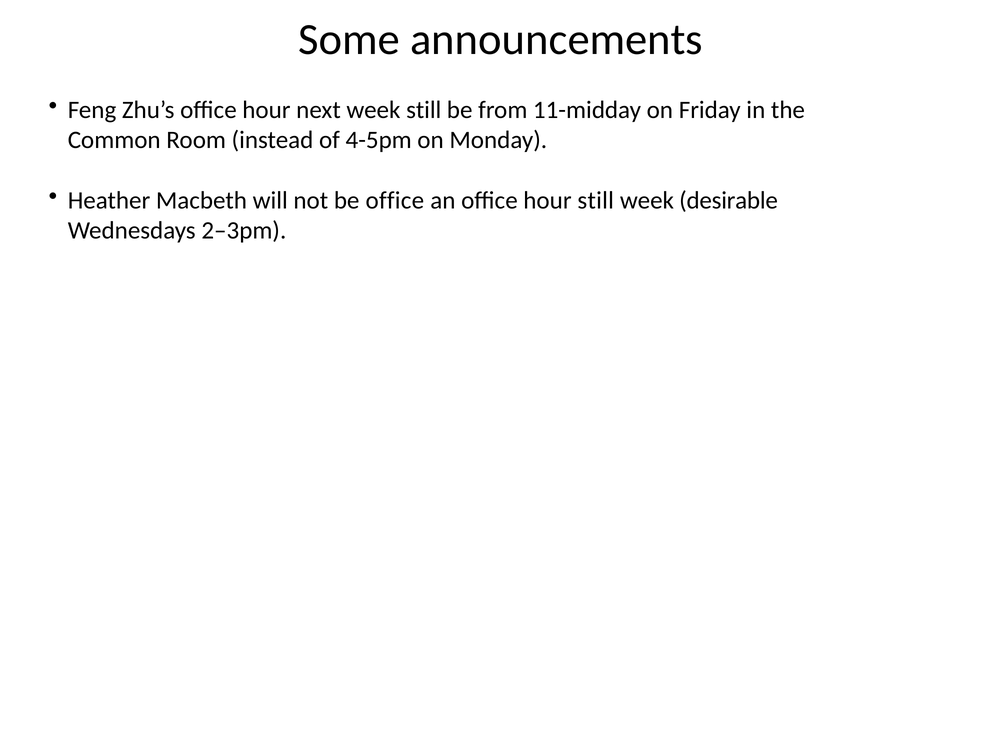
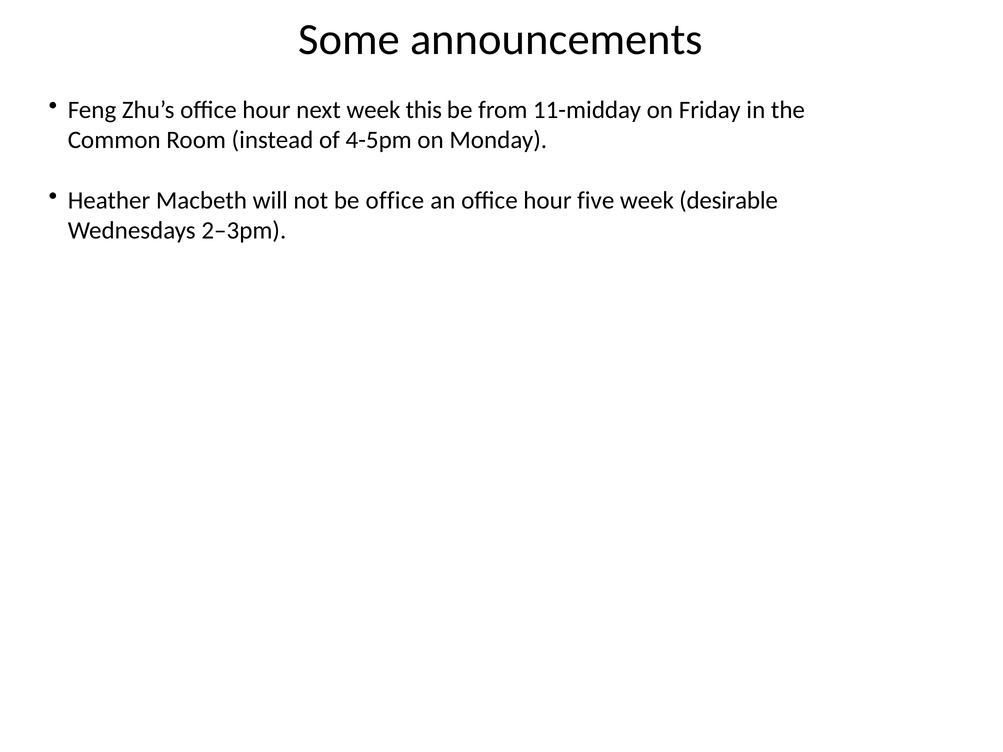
week still: still -> this (424, 110)
hour still: still -> five (596, 200)
